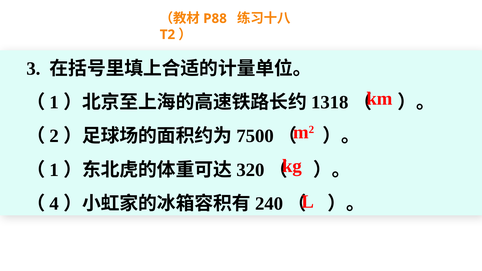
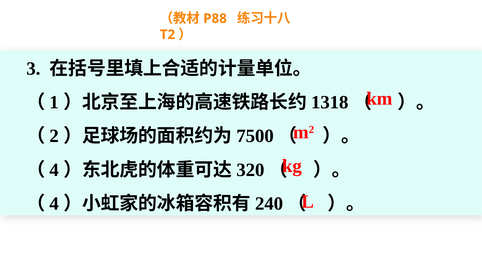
1: 1 -> 4 (54, 170)
